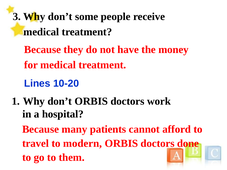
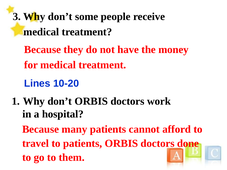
to modern: modern -> patients (83, 144)
